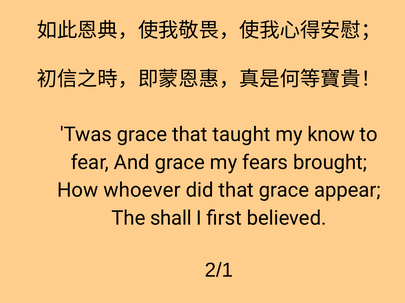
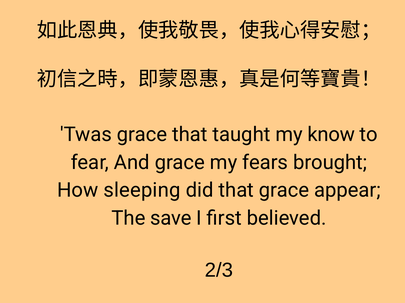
whoever: whoever -> sleeping (142, 191)
shall: shall -> save (171, 219)
2/1: 2/1 -> 2/3 (219, 271)
